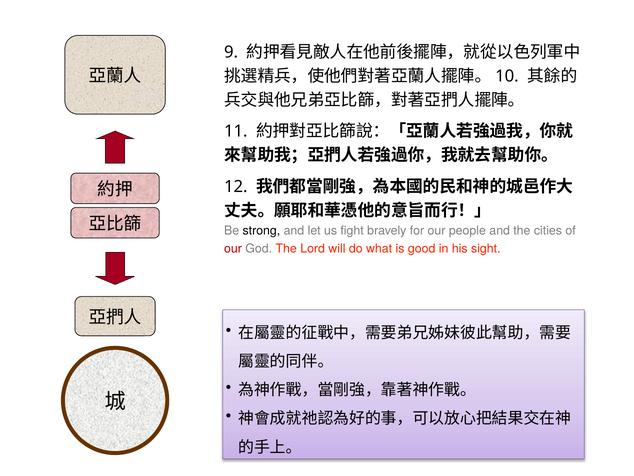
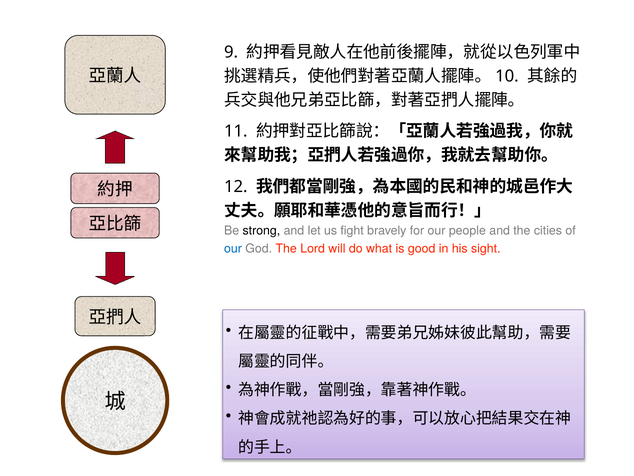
our colour: red -> blue (233, 248)
